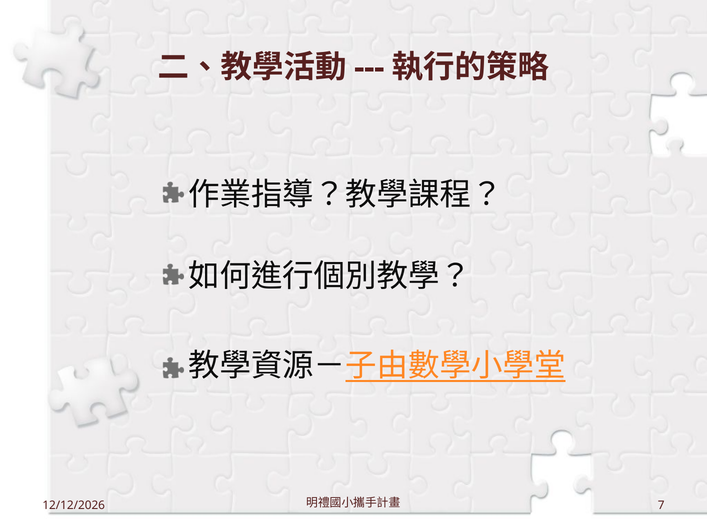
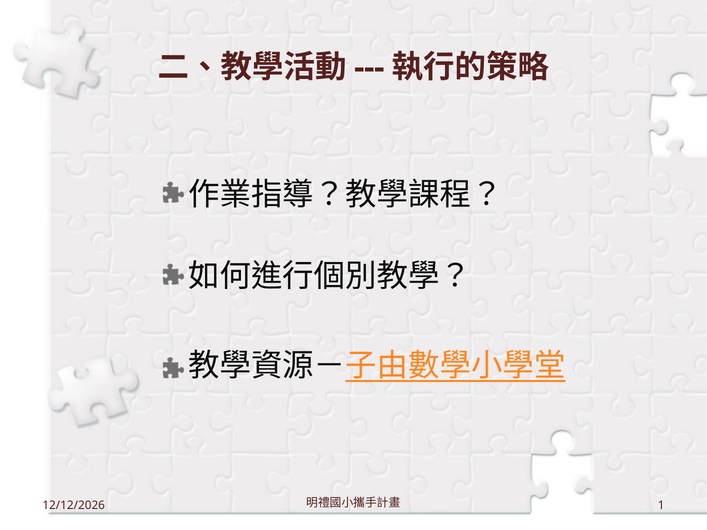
7: 7 -> 1 (661, 505)
